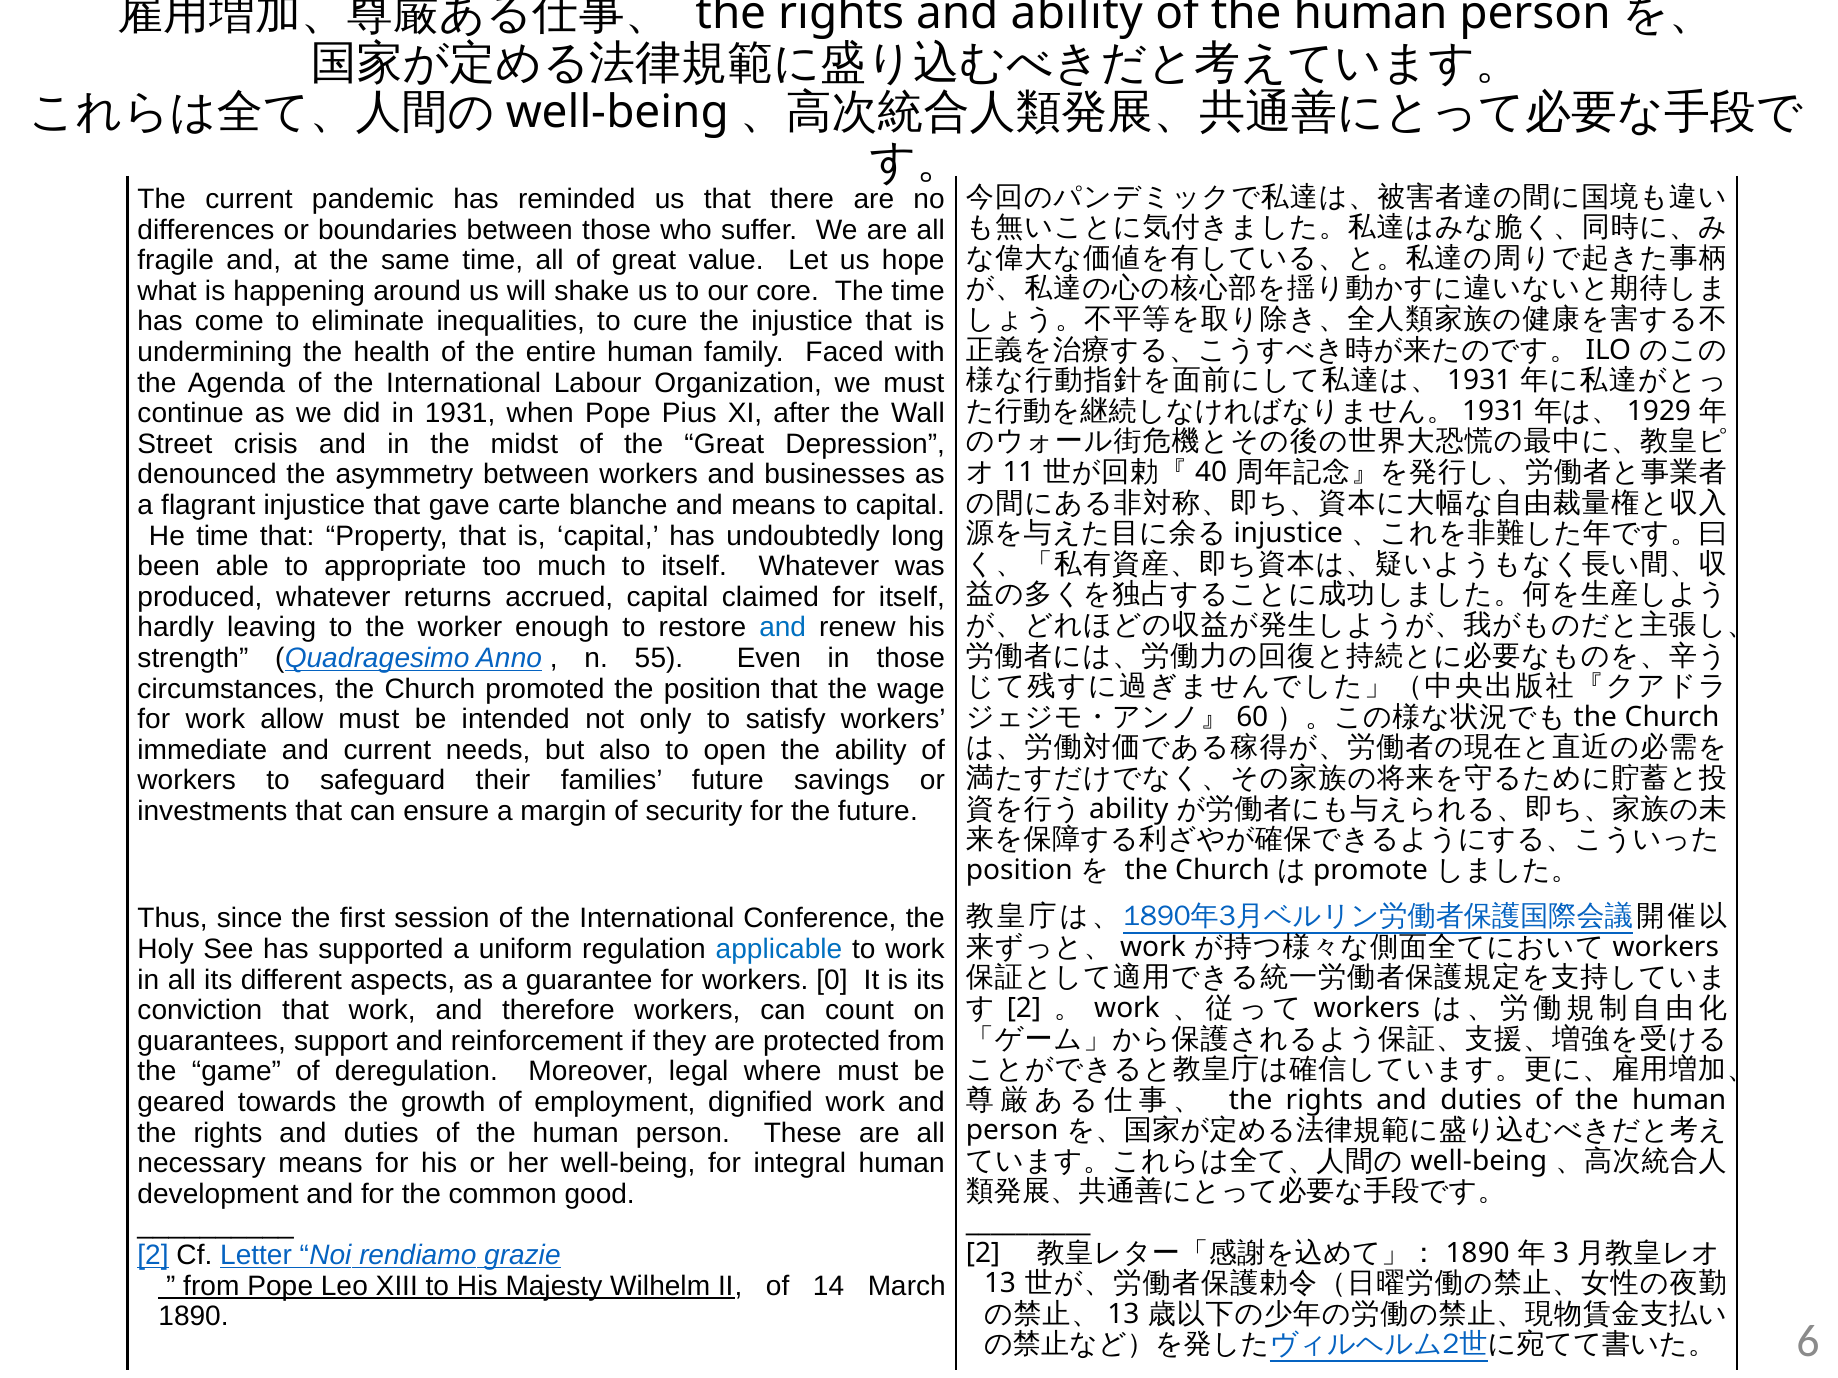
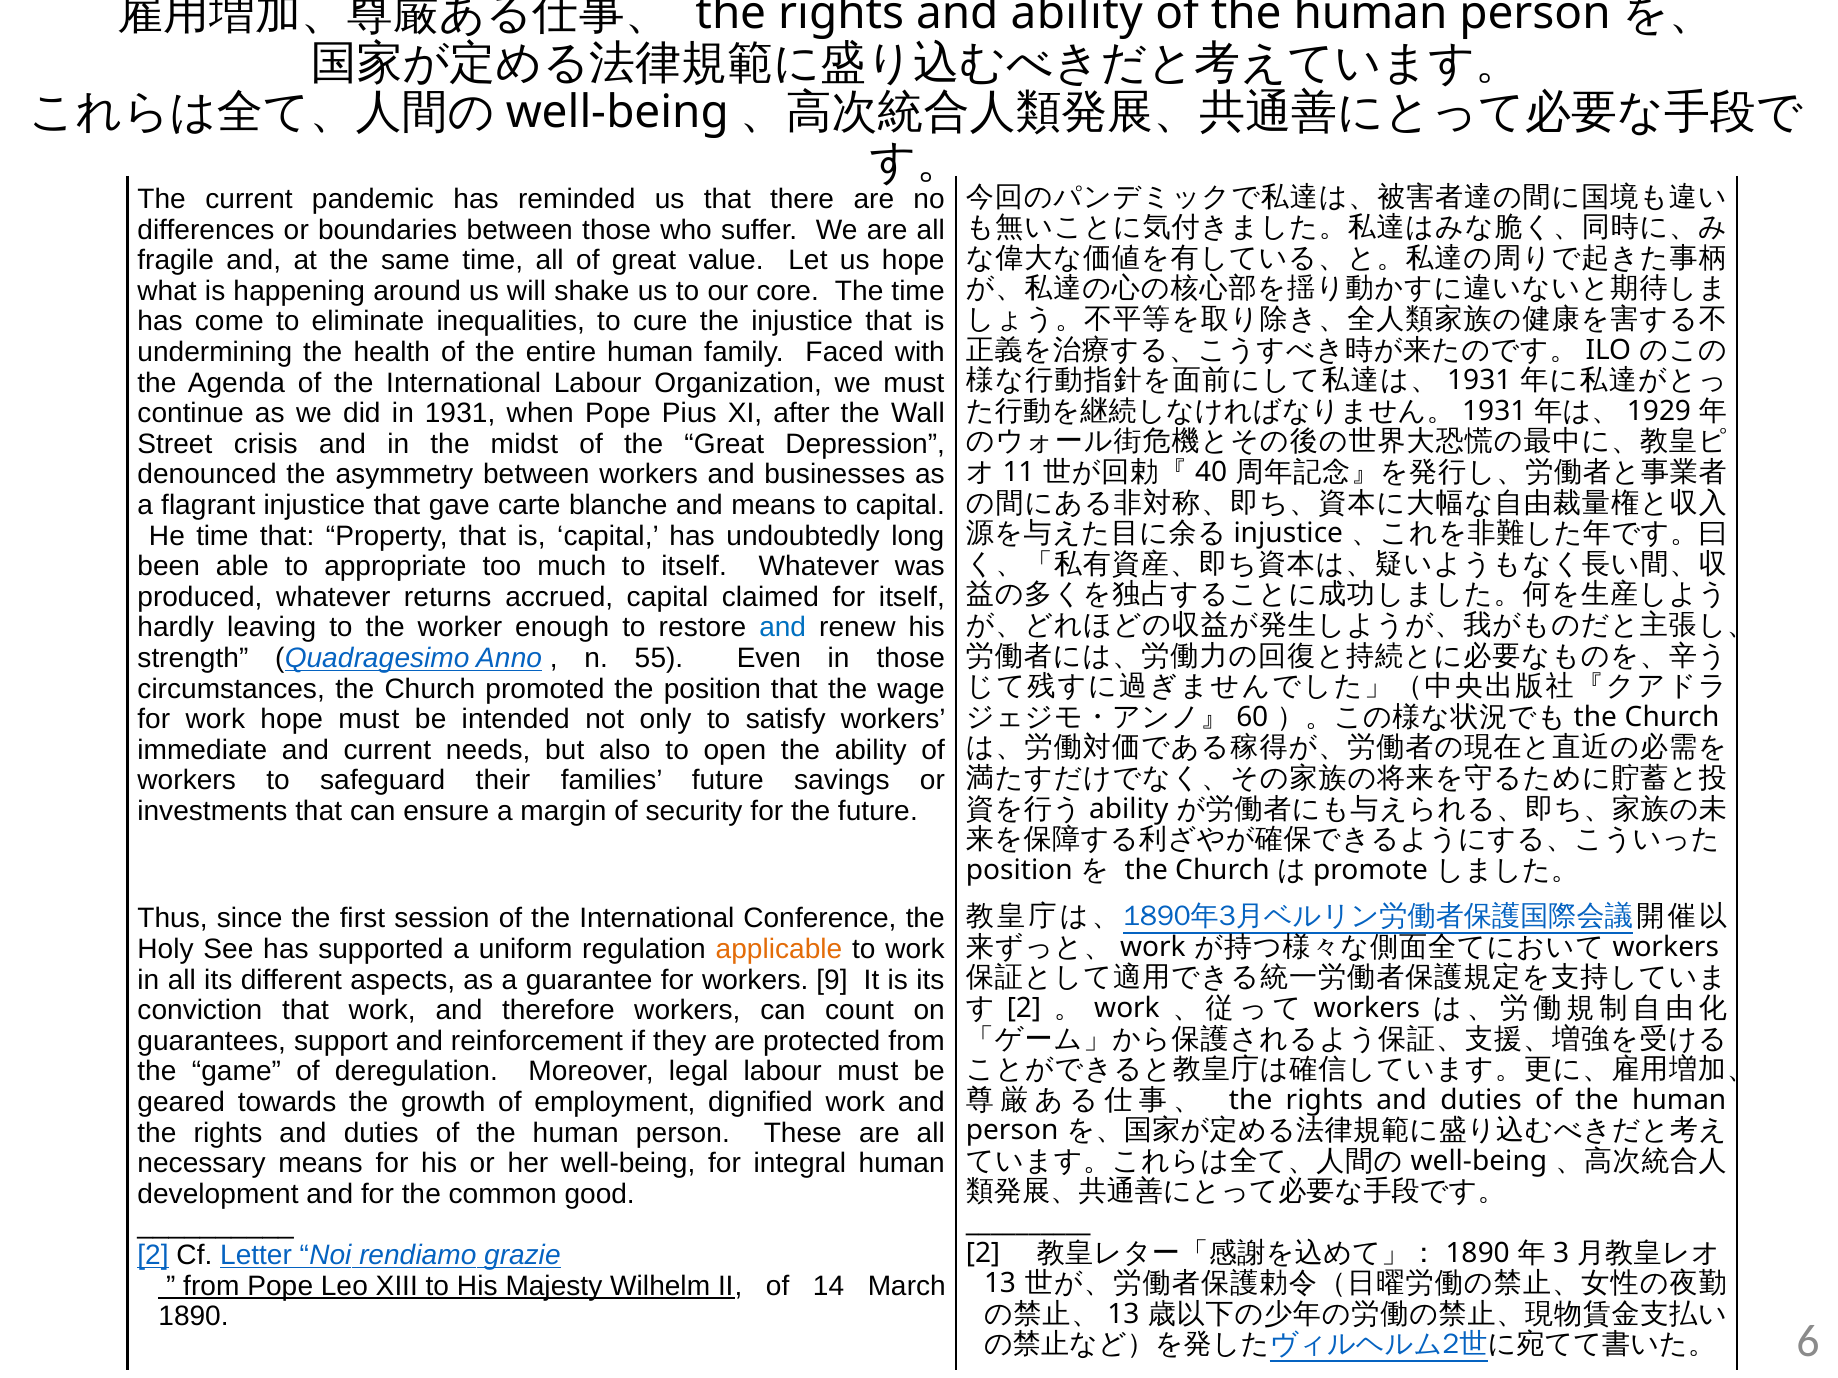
work allow: allow -> hope (292, 720)
applicable colour: blue -> orange (779, 950)
0: 0 -> 9 (832, 980)
legal where: where -> labour (783, 1072)
